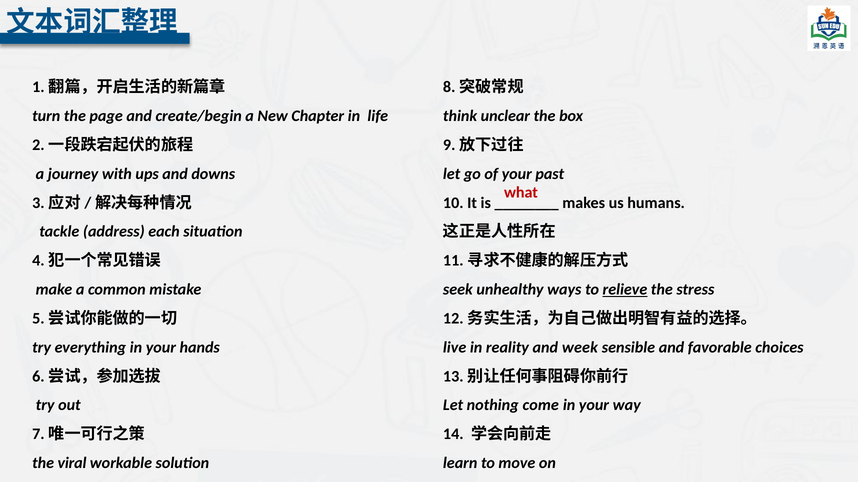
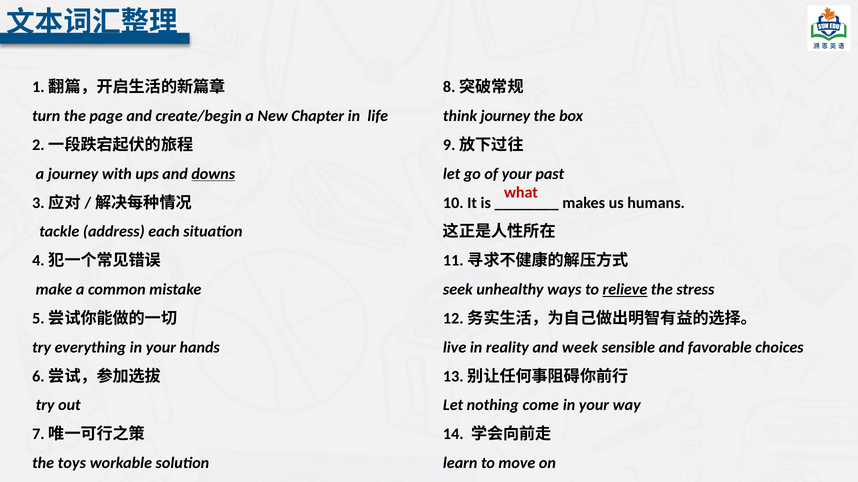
think unclear: unclear -> journey (505, 116)
downs underline: none -> present (213, 174)
viral: viral -> toys (72, 464)
